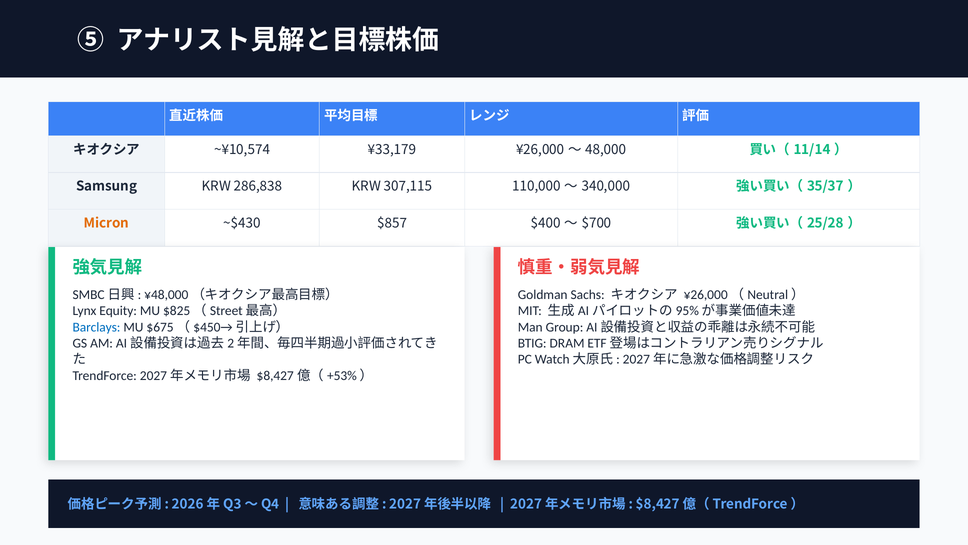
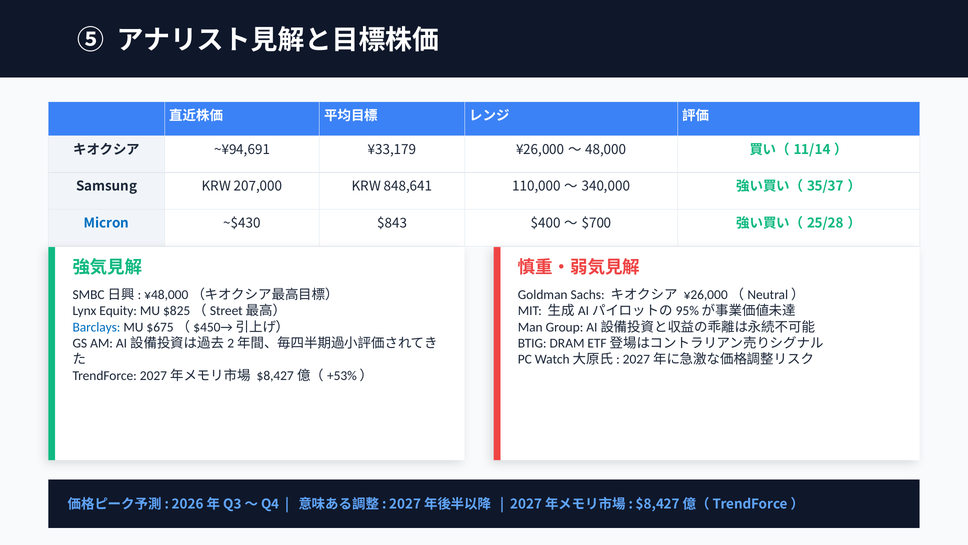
~¥10,574: ~¥10,574 -> ~¥94,691 (242, 149)
286,838: 286,838 -> 207,000 (258, 186)
307,115: 307,115 -> 848,641 (408, 186)
Micron colour: orange -> blue (107, 223)
$857: $857 -> $843 (392, 223)
